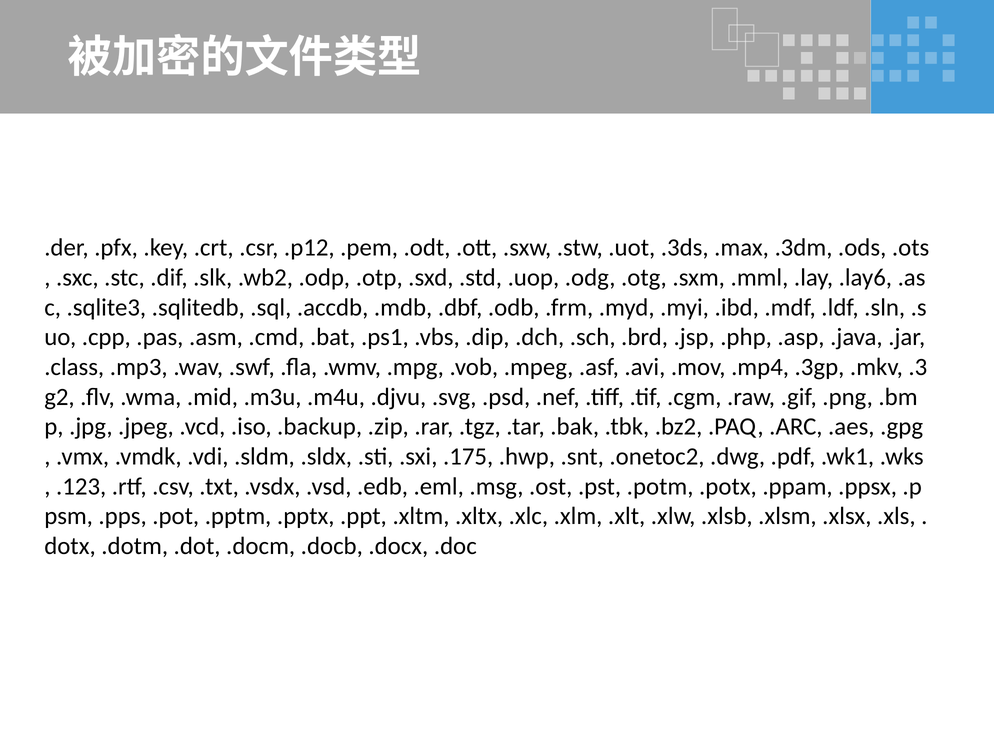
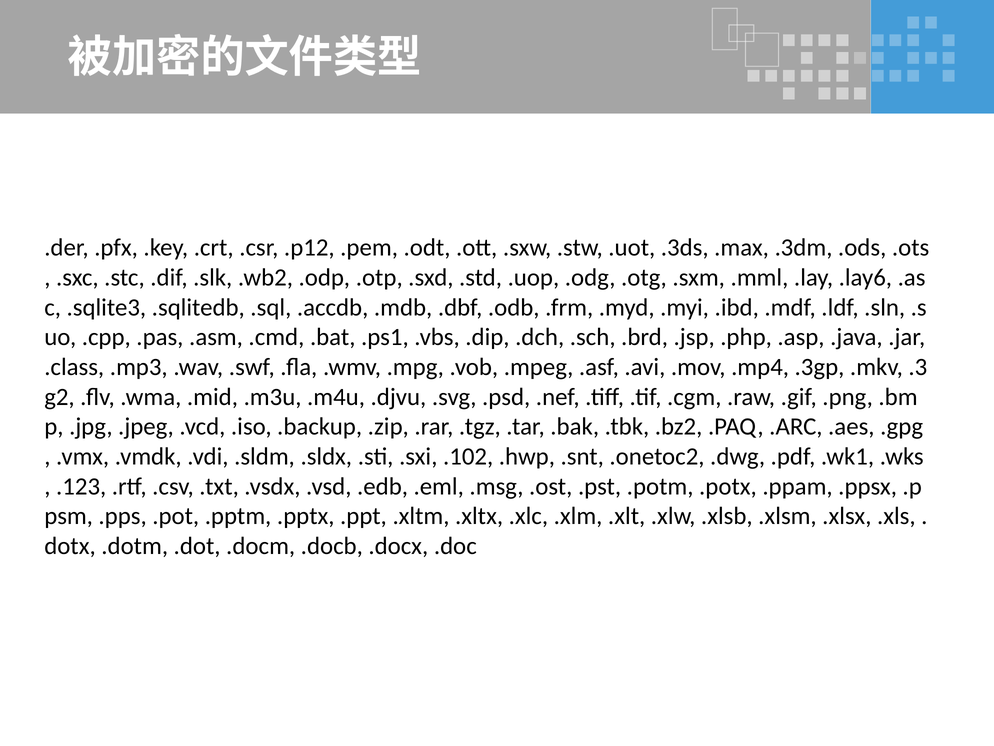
.175: .175 -> .102 (468, 456)
